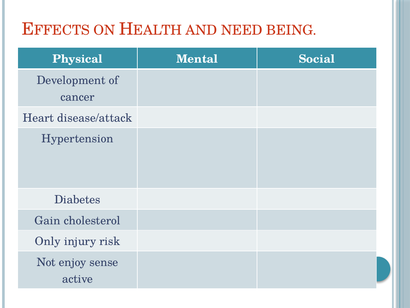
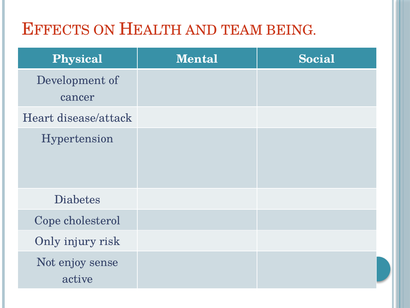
NEED: NEED -> TEAM (242, 30)
Gain: Gain -> Cope (48, 220)
